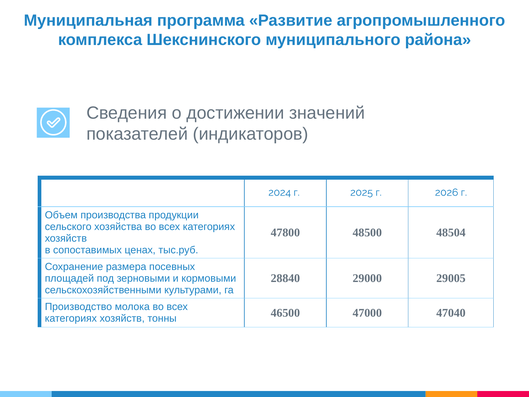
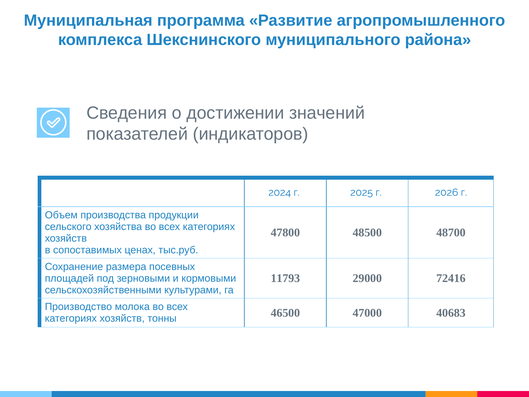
48504: 48504 -> 48700 (451, 232)
28840: 28840 -> 11793 (285, 278)
29005: 29005 -> 72416 (451, 278)
47040: 47040 -> 40683 (451, 313)
